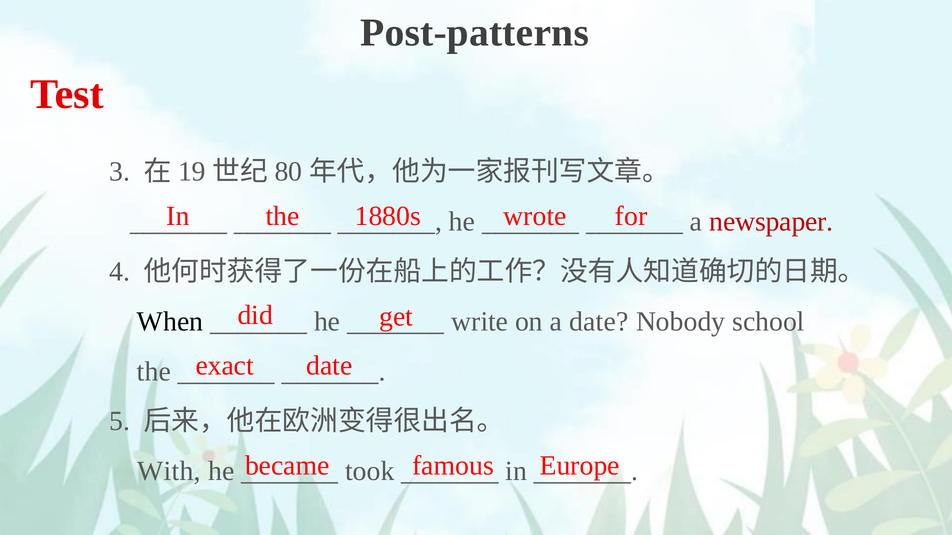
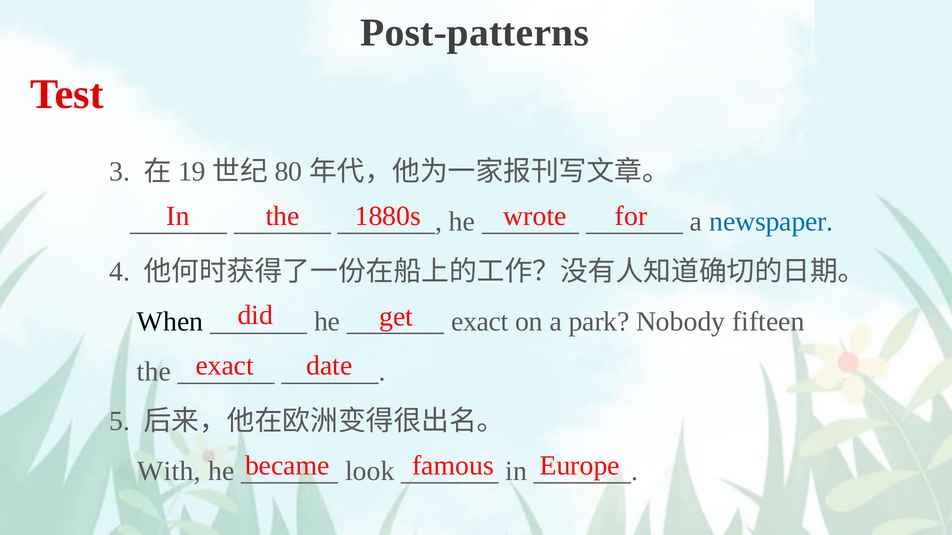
newspaper colour: red -> blue (771, 222)
write: write -> exact (480, 322)
a date: date -> park (599, 322)
school: school -> fifteen (768, 322)
took: took -> look (370, 472)
